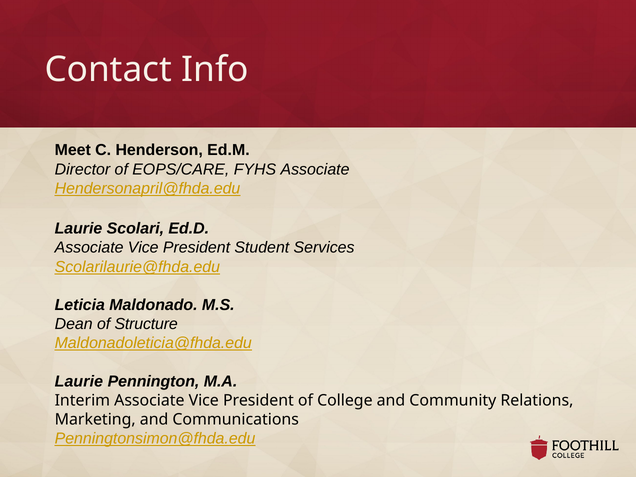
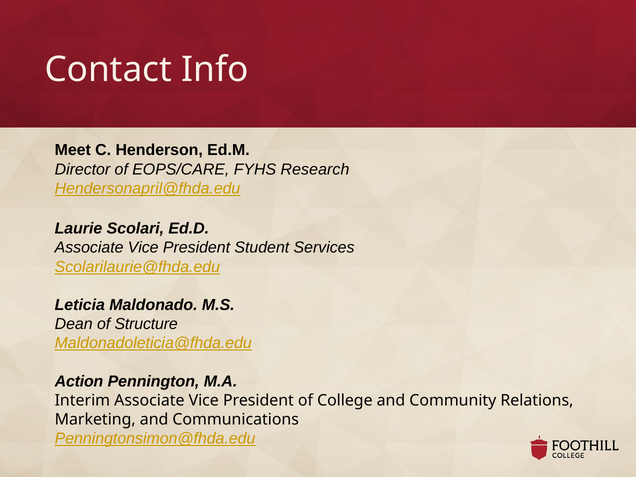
FYHS Associate: Associate -> Research (315, 169)
Laurie: Laurie -> Action (79, 381)
